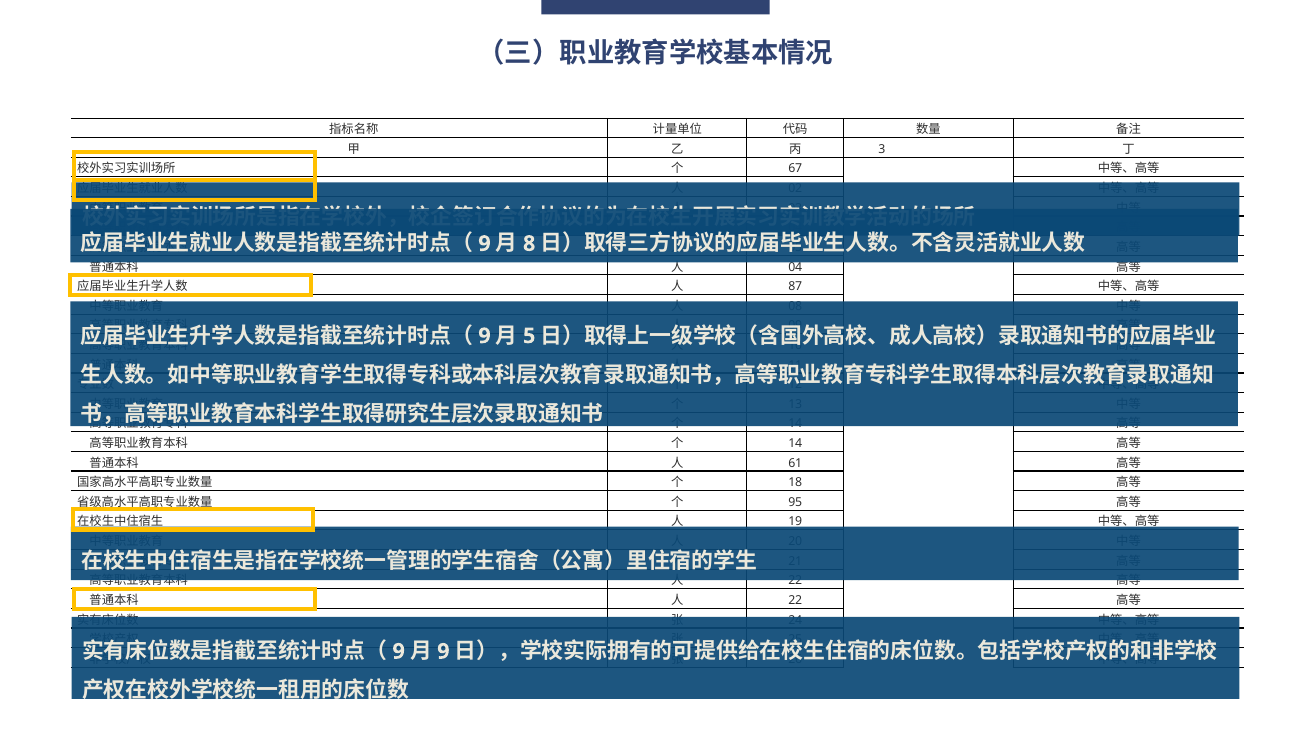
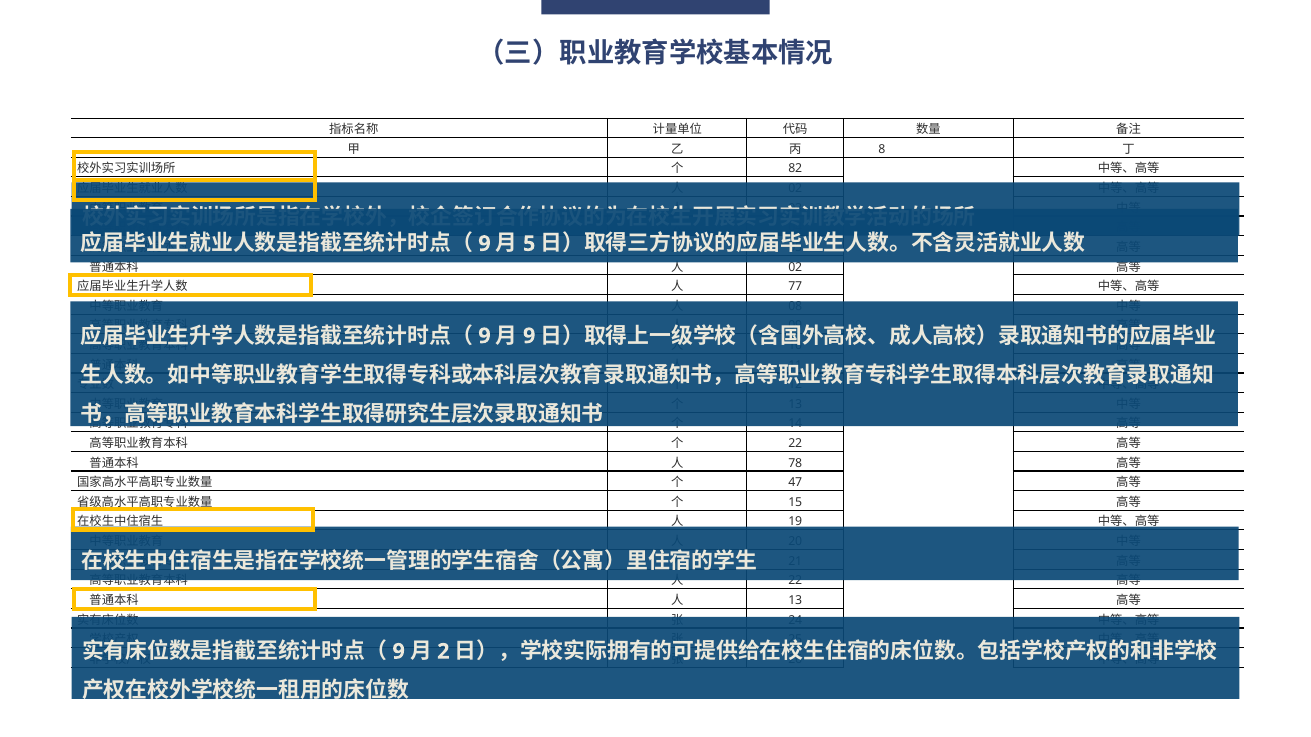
3: 3 -> 8 (882, 149)
67: 67 -> 82 (795, 169)
8: 8 -> 5 (529, 244)
04: 04 -> 02 (795, 267)
87: 87 -> 77 (795, 287)
5: 5 -> 9 (529, 336)
14: 14 -> 22 (795, 444)
61: 61 -> 78 (795, 463)
18: 18 -> 47 (795, 483)
95: 95 -> 15 (795, 503)
22: 22 -> 13 (795, 601)
9: 9 -> 2 (443, 652)
